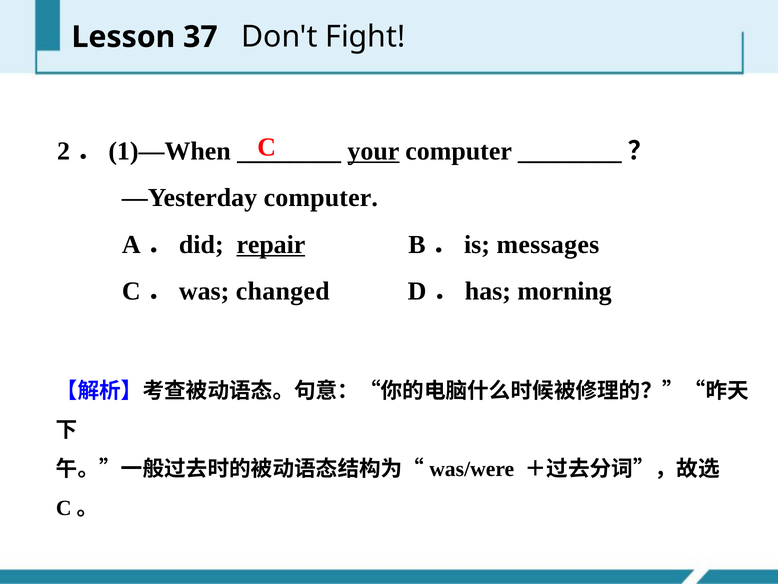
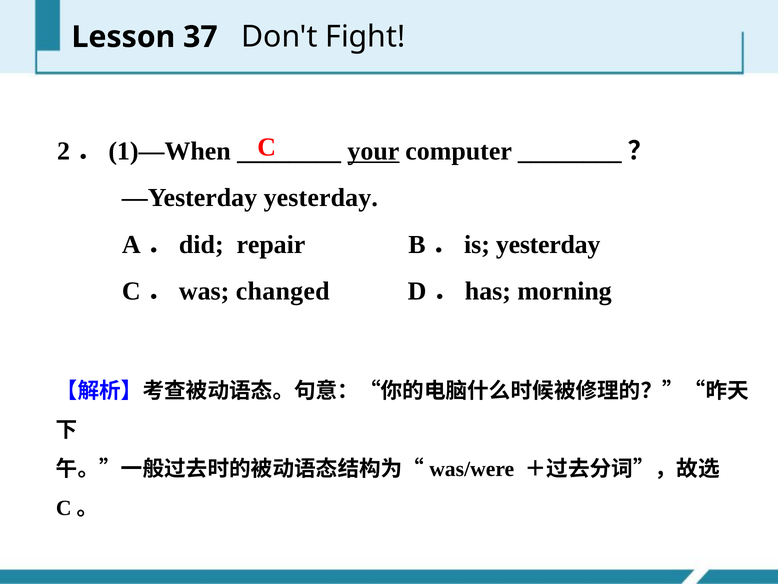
—Yesterday computer: computer -> yesterday (321, 198)
repair underline: present -> none (271, 244)
B．is messages: messages -> yesterday (548, 244)
